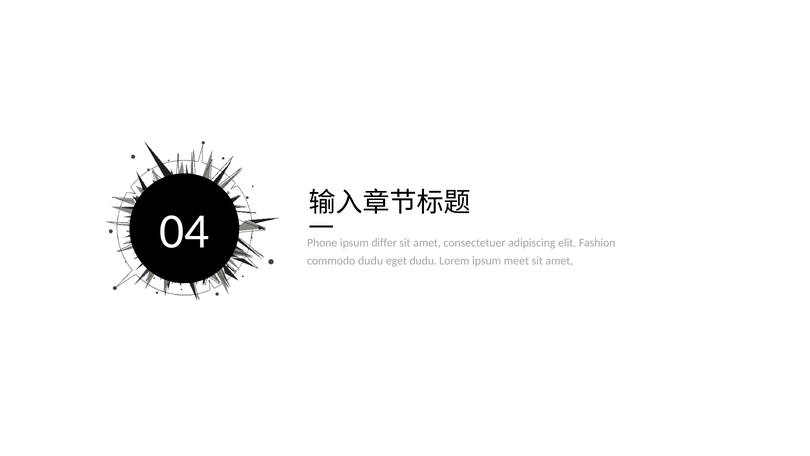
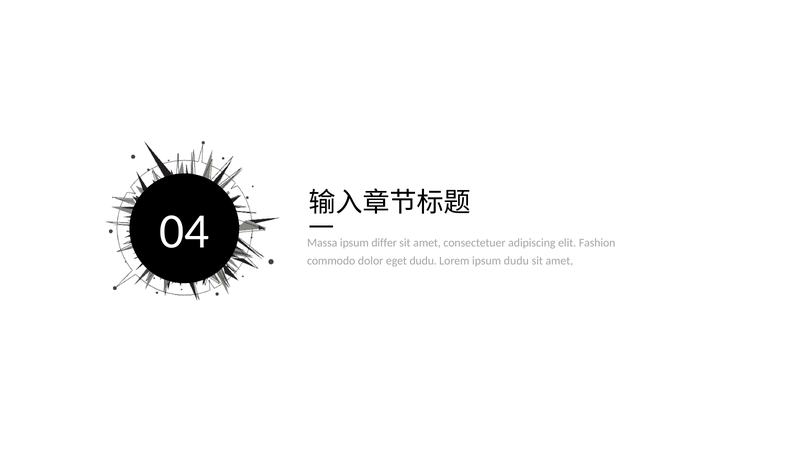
Phone: Phone -> Massa (322, 242)
commodo dudu: dudu -> dolor (371, 261)
ipsum meet: meet -> dudu (516, 261)
